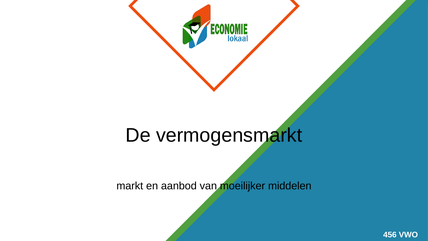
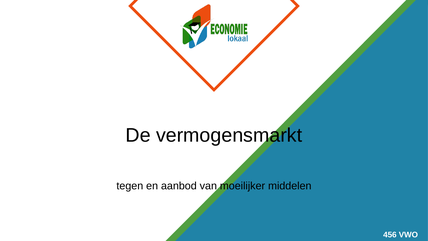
markt: markt -> tegen (130, 186)
